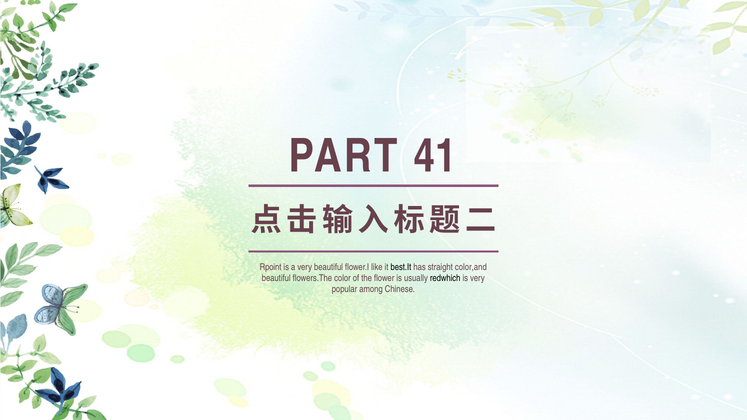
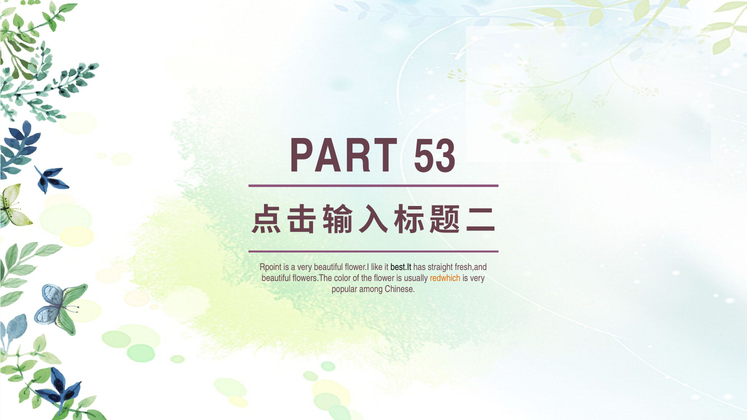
41: 41 -> 53 (435, 157)
color,and: color,and -> fresh,and (471, 267)
redwhich colour: black -> orange (445, 278)
